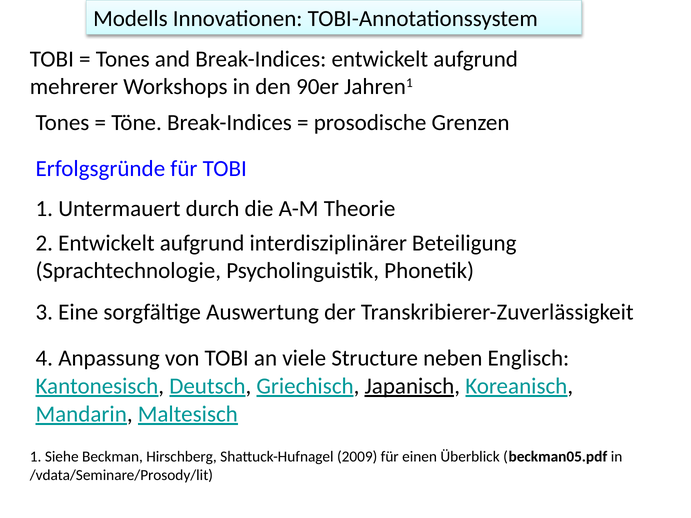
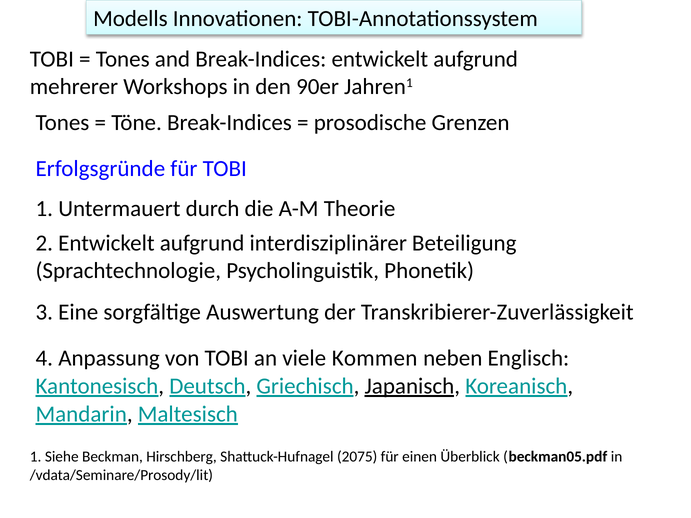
Structure: Structure -> Kommen (375, 359)
2009: 2009 -> 2075 (357, 457)
